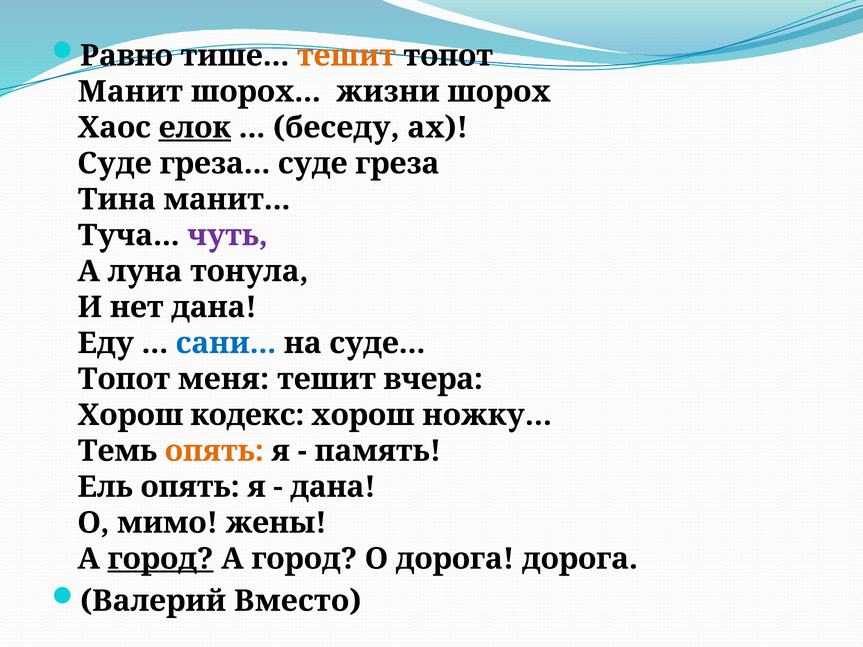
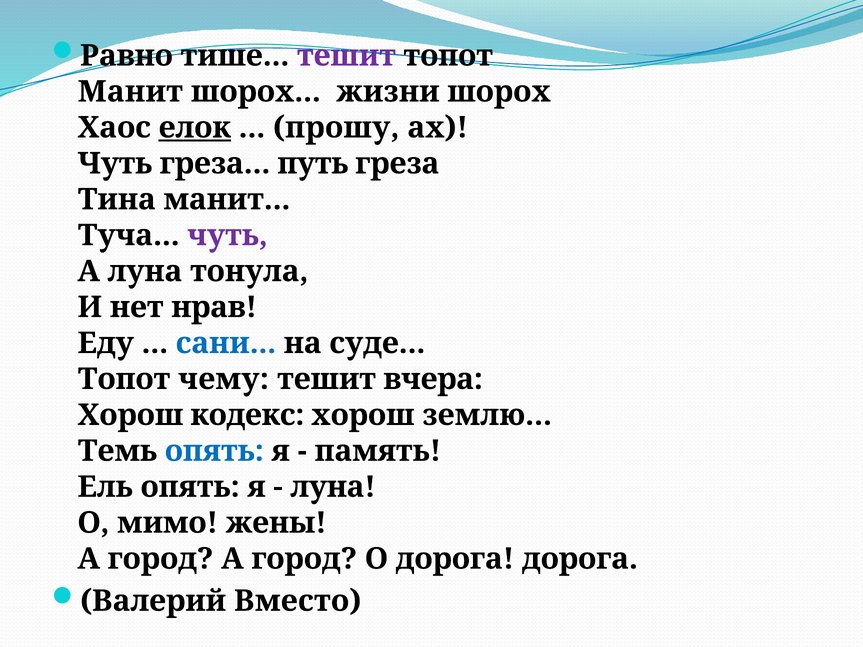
тешит colour: orange -> purple (346, 56)
беседу: беседу -> прошу (336, 128)
Суде: Суде -> Чуть (115, 164)
греза суде: суде -> путь (313, 164)
нет дана: дана -> нрав (214, 307)
меня: меня -> чему (224, 379)
ножку: ножку -> землю (487, 415)
опять colour: orange -> blue (214, 451)
дана: дана -> луна (333, 487)
город underline: present -> none (161, 559)
